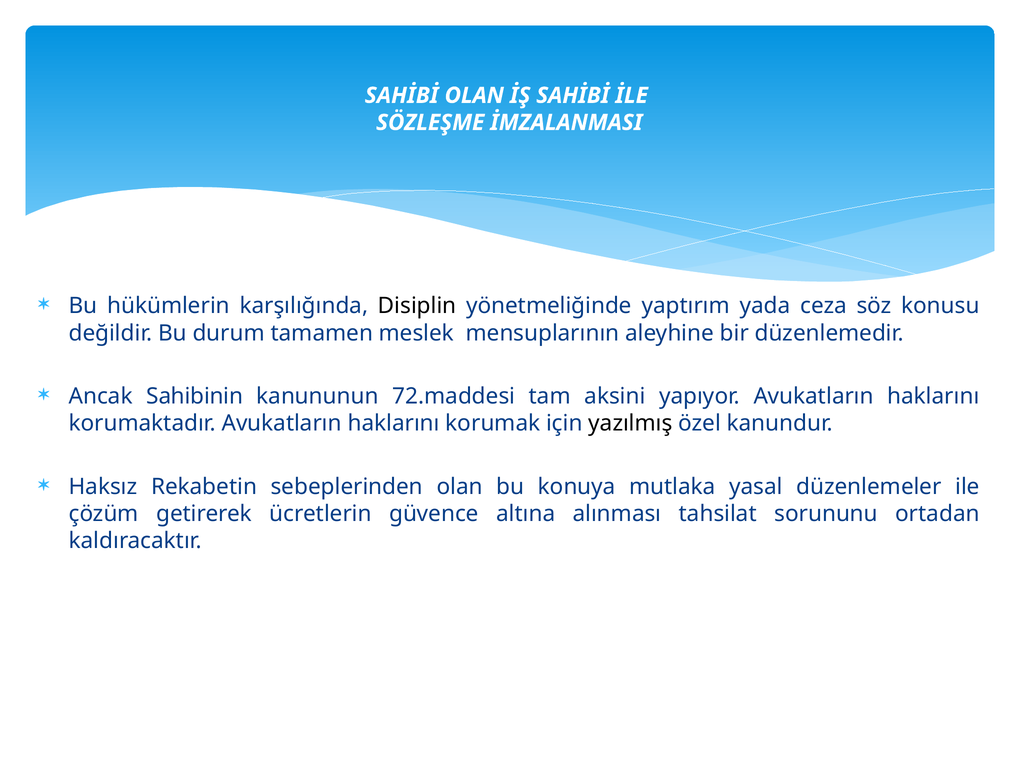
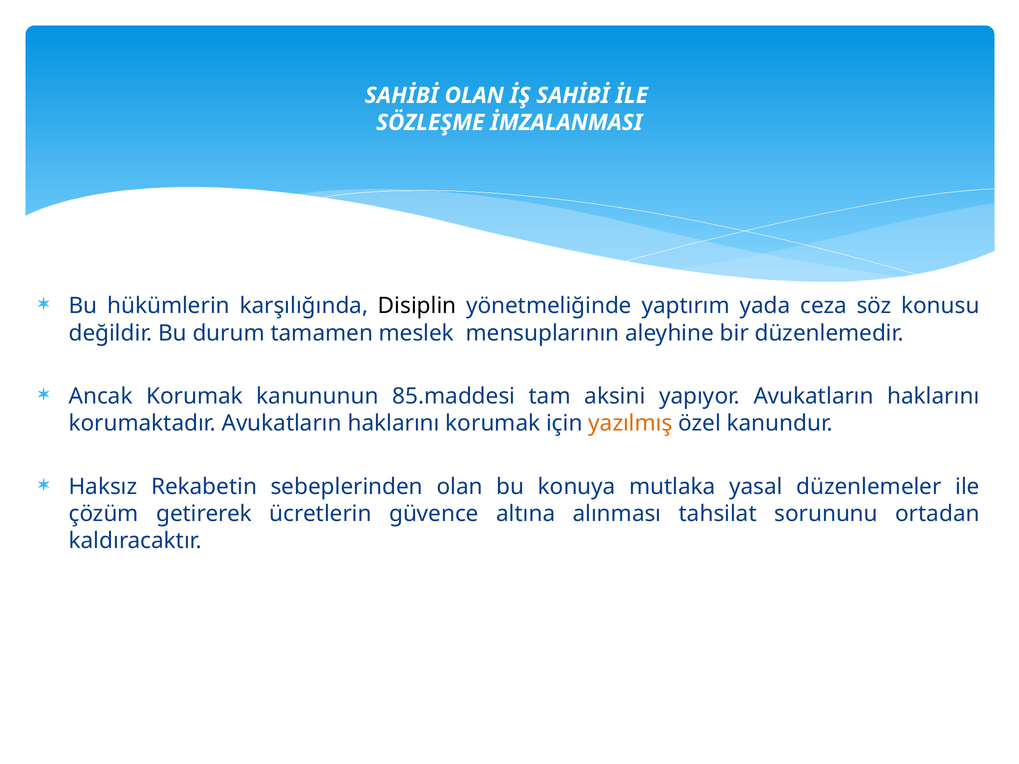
Ancak Sahibinin: Sahibinin -> Korumak (195, 396)
72.maddesi: 72.maddesi -> 85.maddesi (454, 396)
yazılmış colour: black -> orange (630, 424)
